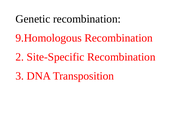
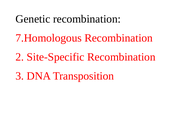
9.Homologous: 9.Homologous -> 7.Homologous (49, 38)
